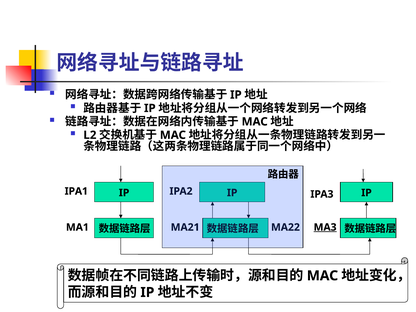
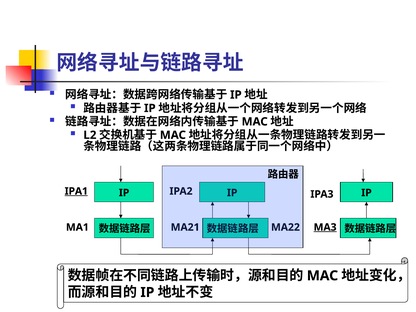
IPA1 underline: none -> present (76, 191)
